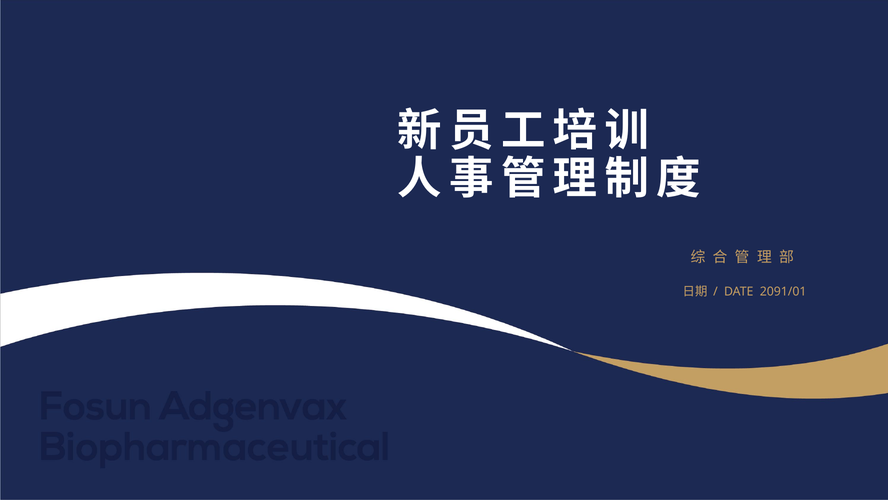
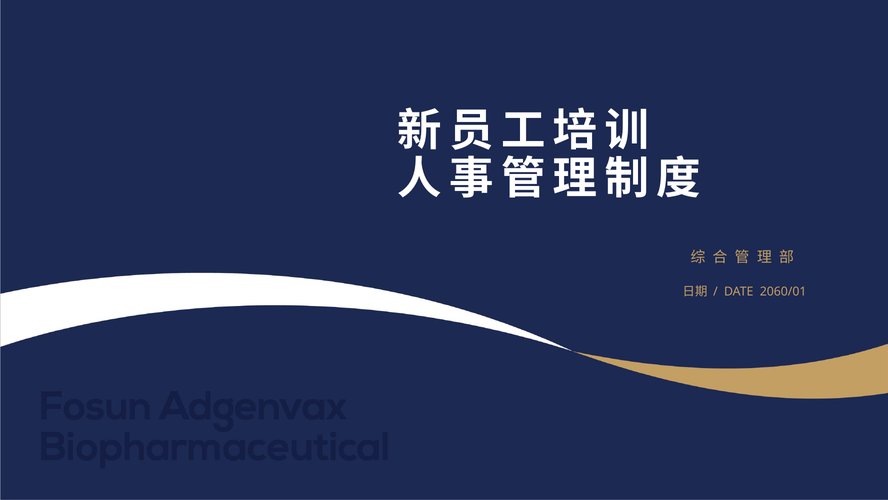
2091/01: 2091/01 -> 2060/01 (783, 291)
